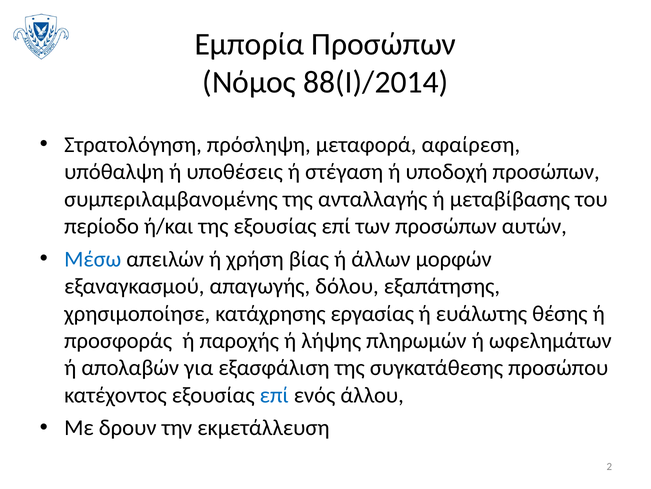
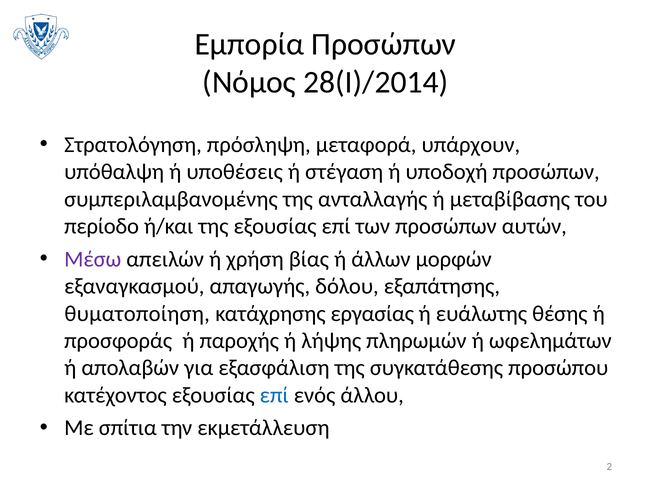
88(Ι)/2014: 88(Ι)/2014 -> 28(Ι)/2014 (376, 82)
αφαίρεση: αφαίρεση -> υπάρχουν (471, 145)
Μέσω colour: blue -> purple (93, 259)
χρησιμοποίησε: χρησιμοποίησε -> θυματοποίηση (137, 313)
δρουν: δρουν -> σπίτια (128, 427)
